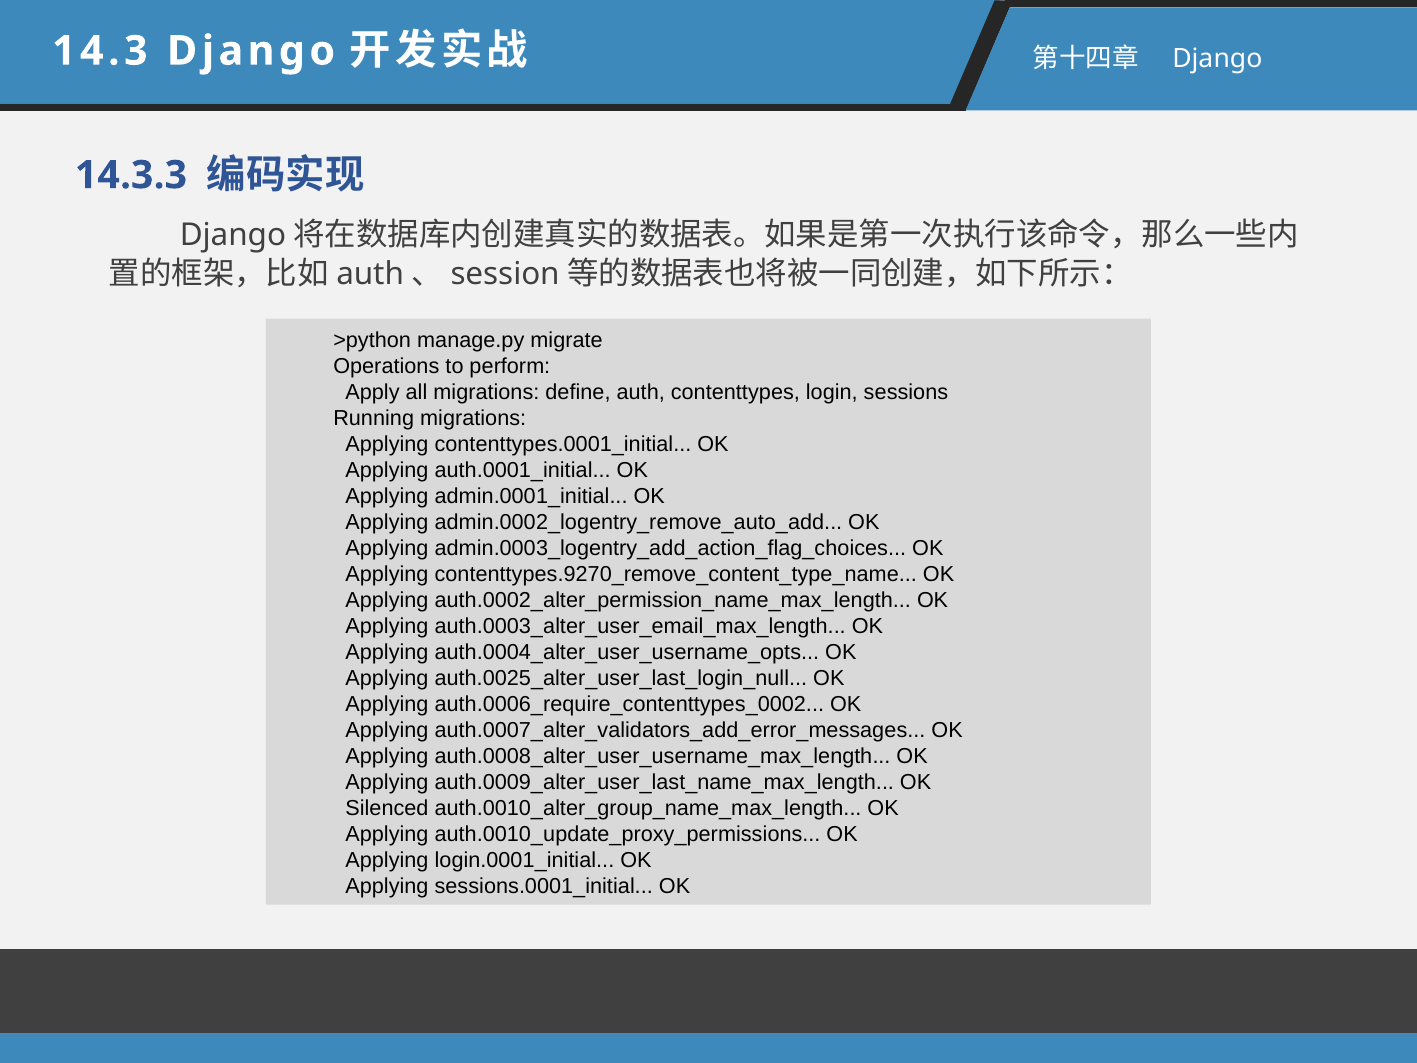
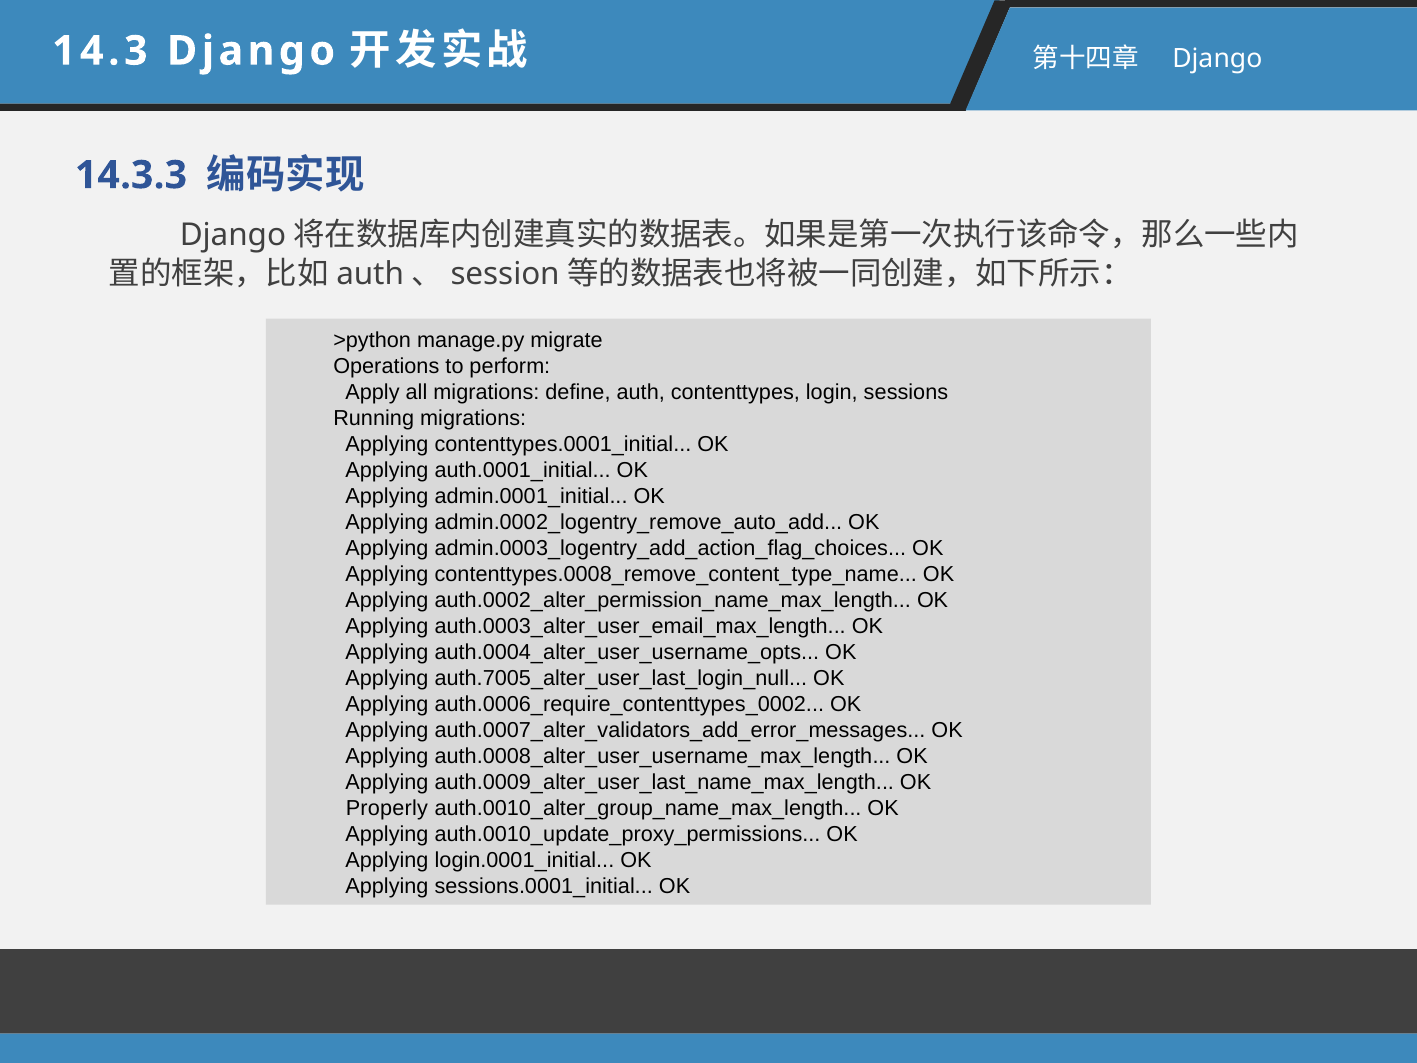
contenttypes.9270_remove_content_type_name: contenttypes.9270_remove_content_type_name -> contenttypes.0008_remove_content_type_name (676, 574)
auth.0025_alter_user_last_login_null: auth.0025_alter_user_last_login_null -> auth.7005_alter_user_last_login_null (621, 678)
Silenced: Silenced -> Properly (387, 808)
